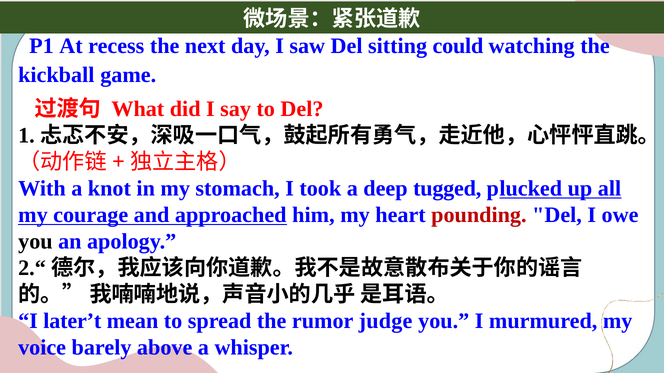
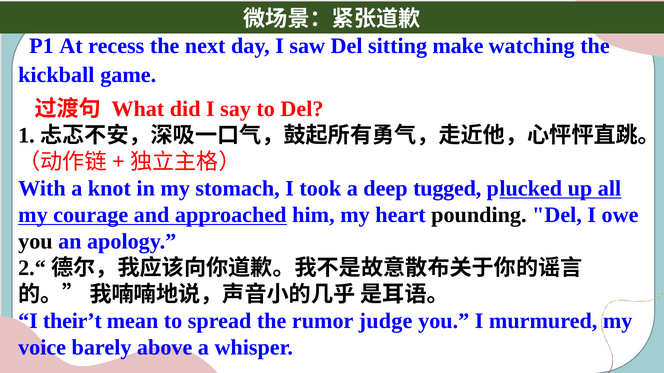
could: could -> make (458, 46)
pounding colour: red -> black (479, 215)
later’t: later’t -> their’t (72, 322)
